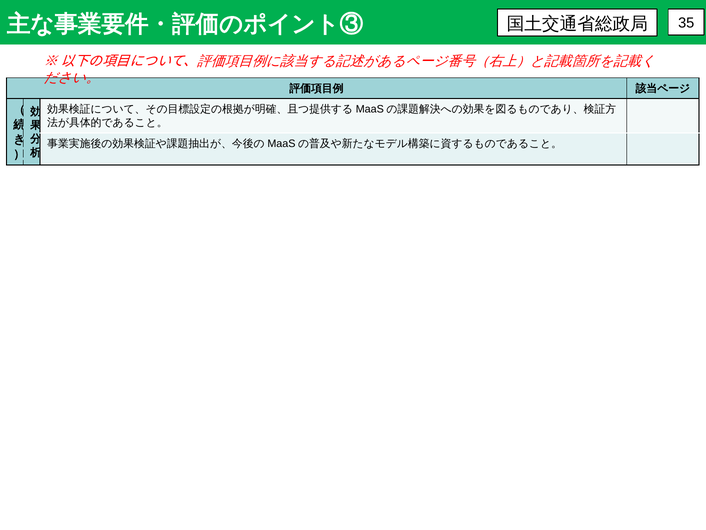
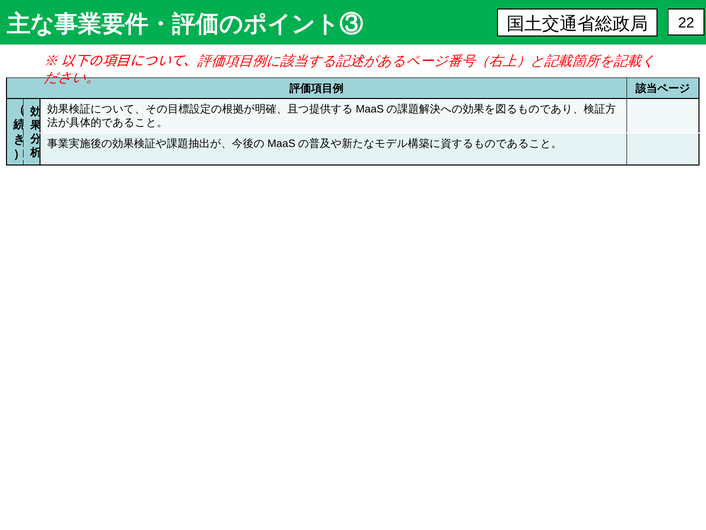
35: 35 -> 22 (686, 23)
